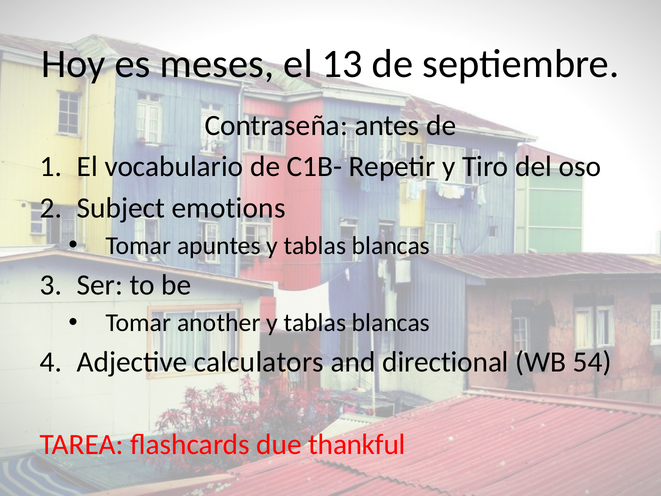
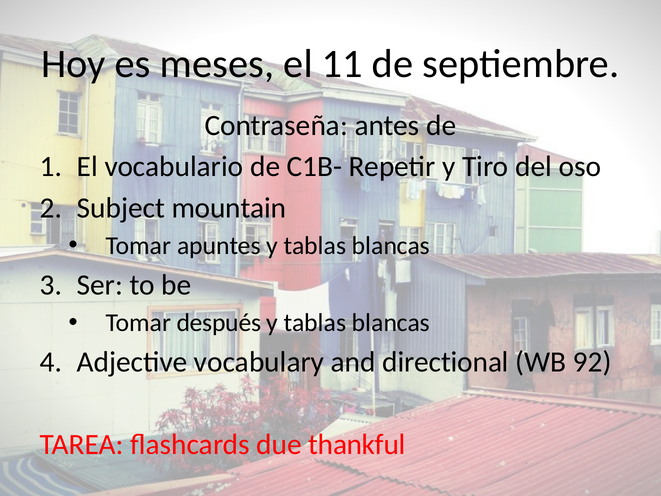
13: 13 -> 11 (342, 64)
emotions: emotions -> mountain (229, 208)
another: another -> después (219, 323)
calculators: calculators -> vocabulary (259, 362)
54: 54 -> 92 (592, 362)
